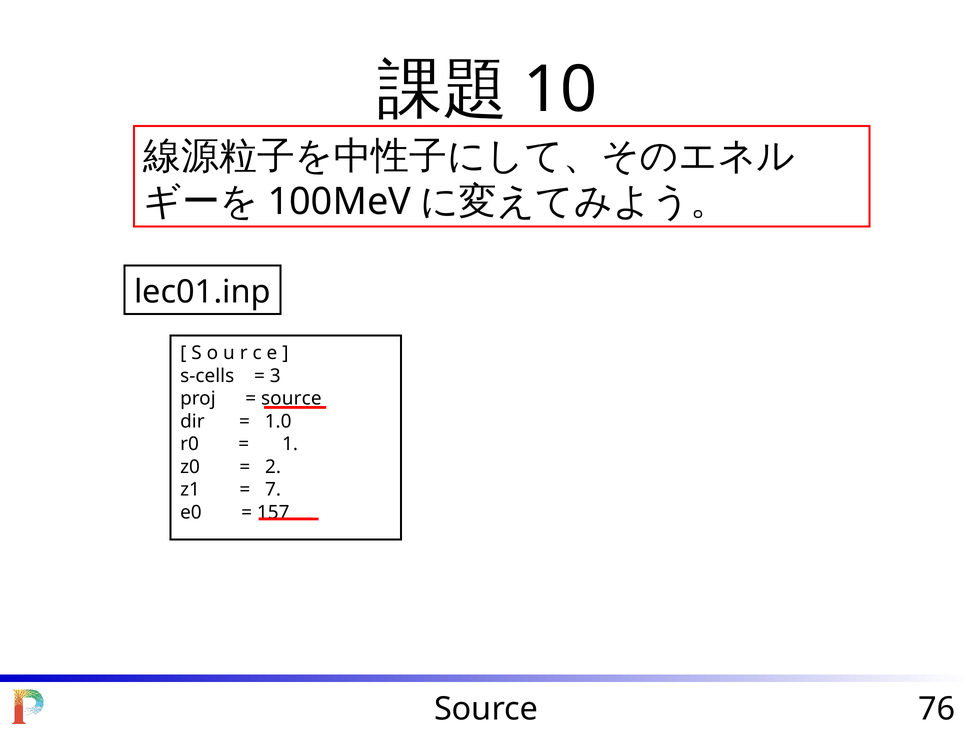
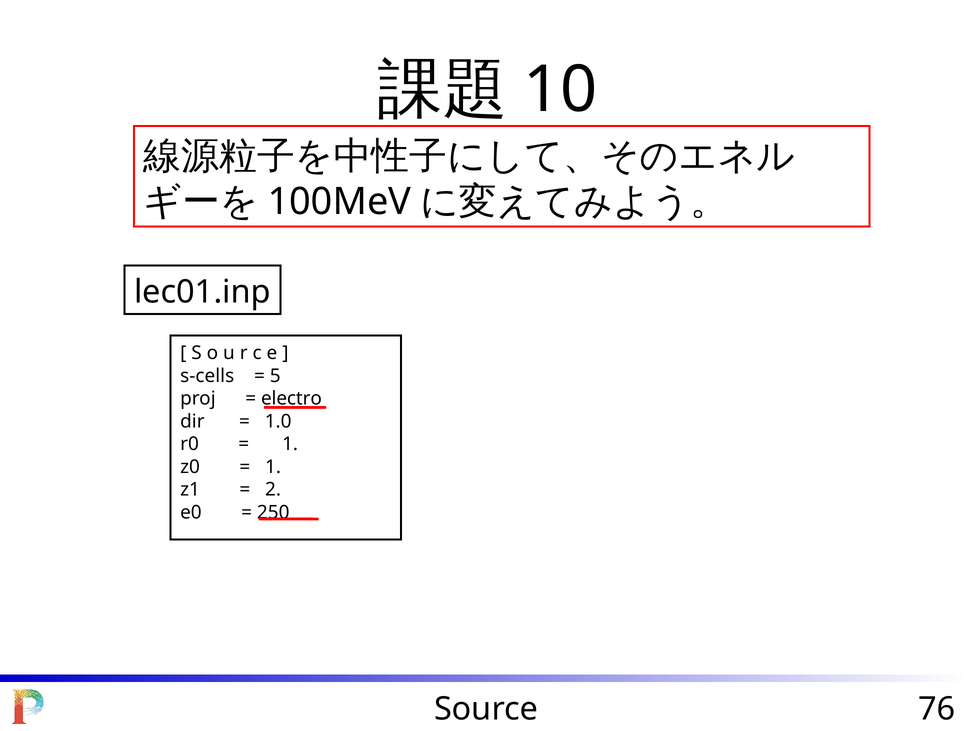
3: 3 -> 5 (275, 376)
source: source -> electro (291, 399)
2: 2 -> 1 (273, 467)
7: 7 -> 2 (273, 490)
157: 157 -> 250 (273, 512)
